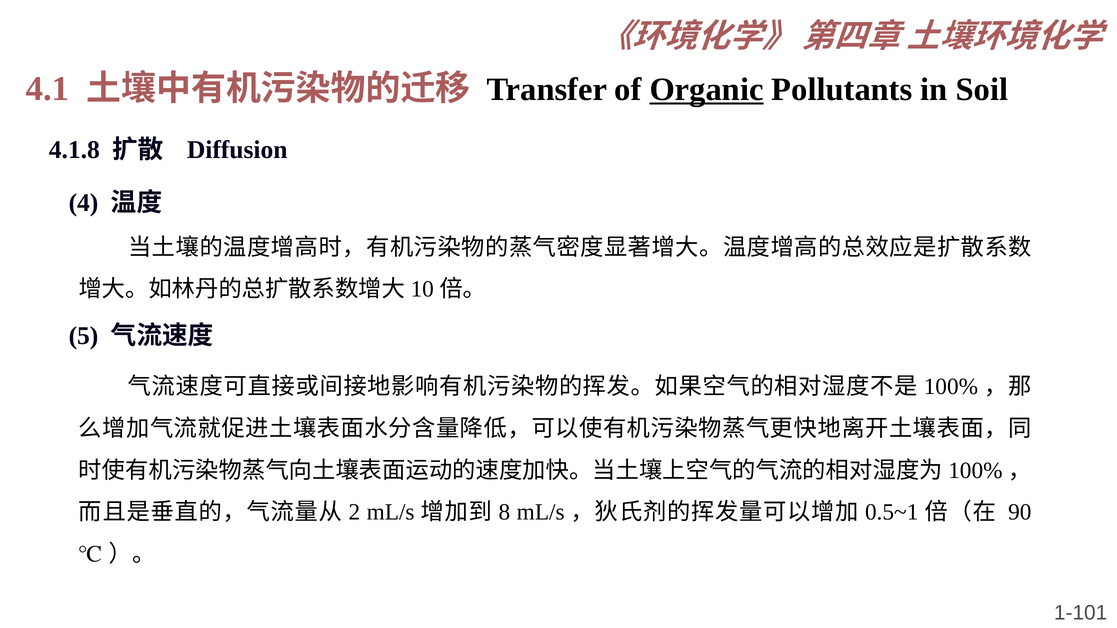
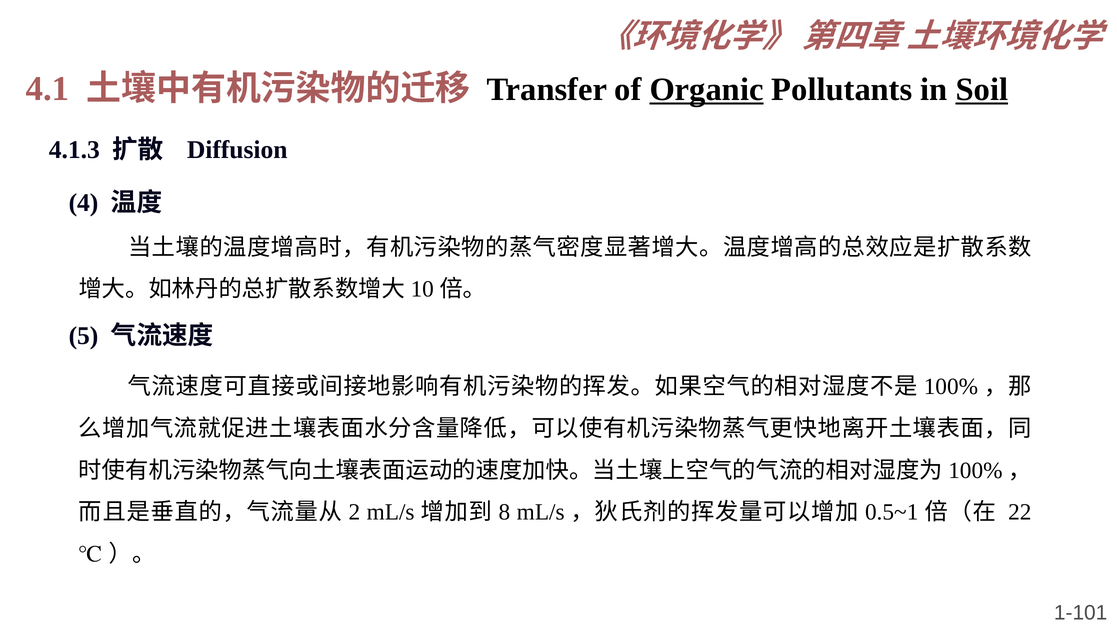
Soil underline: none -> present (982, 90)
4.1.8: 4.1.8 -> 4.1.3 (74, 150)
90: 90 -> 22 (1020, 513)
